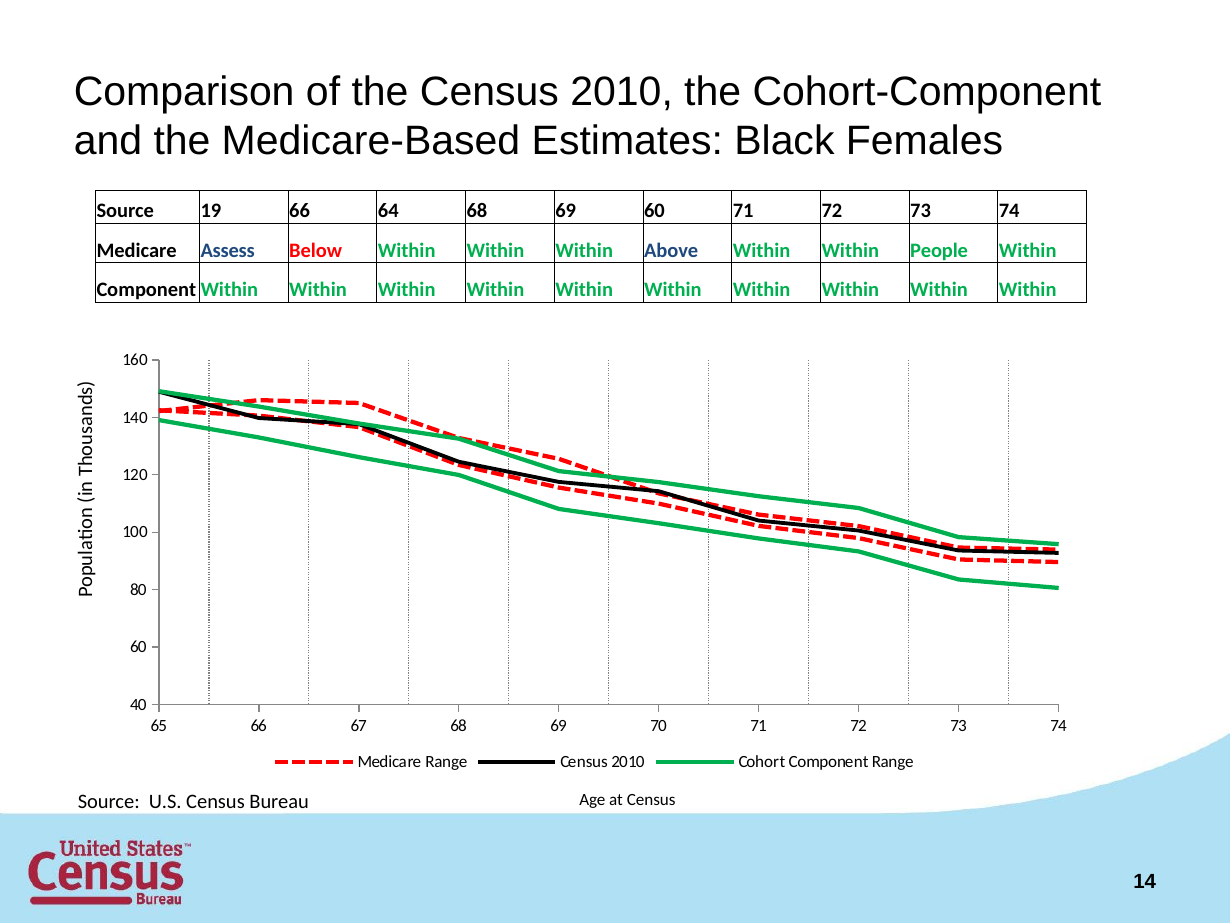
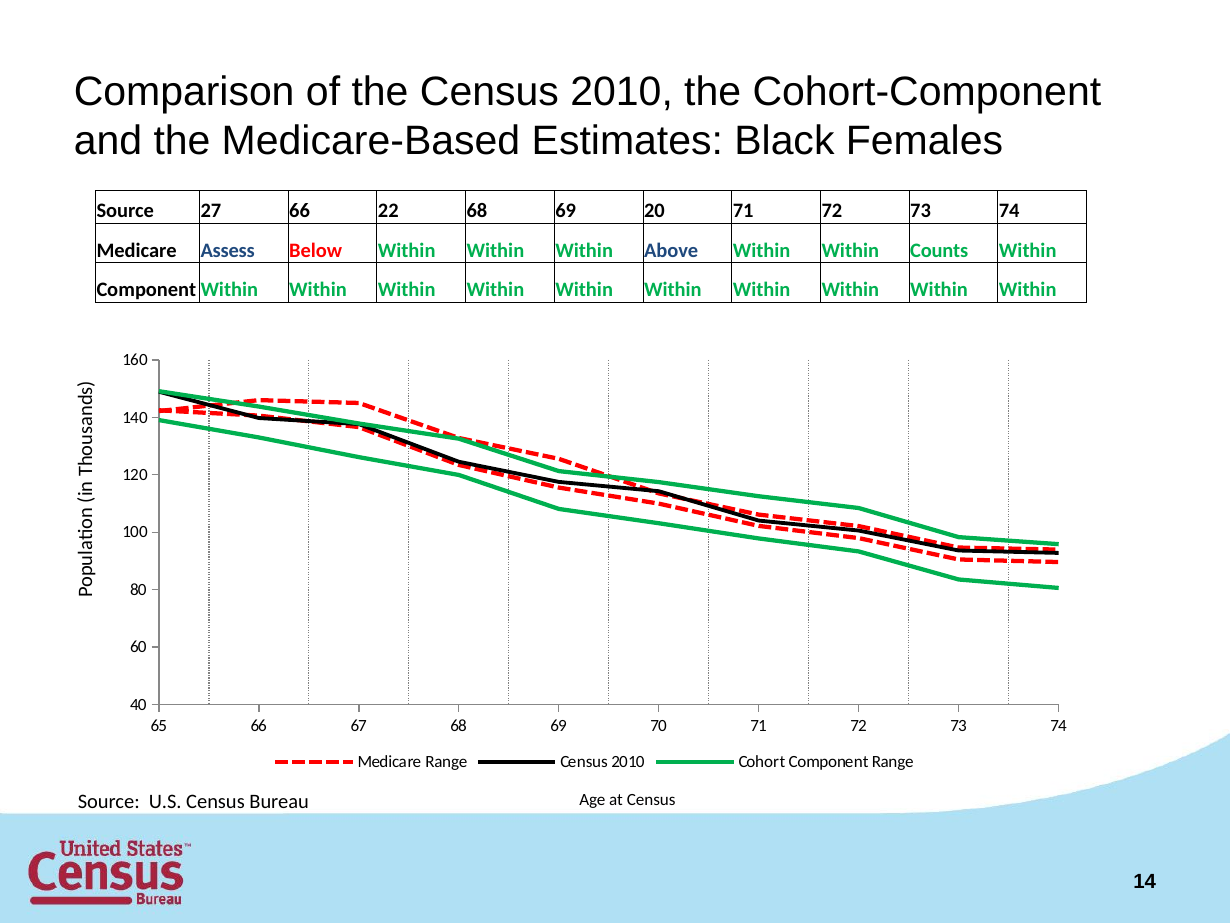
19: 19 -> 27 (211, 211)
64: 64 -> 22 (388, 211)
69 60: 60 -> 20 (654, 211)
People: People -> Counts (939, 250)
